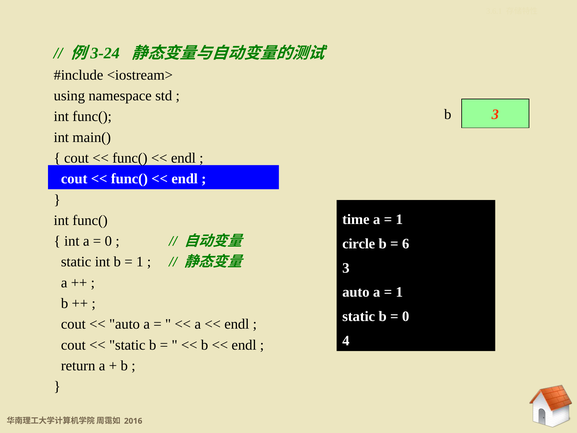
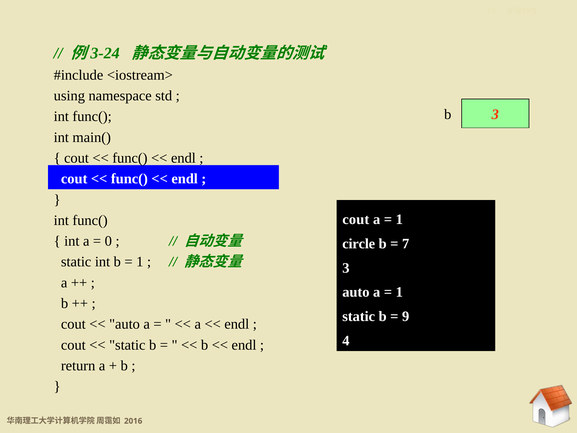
time: time -> cout (356, 219)
6: 6 -> 7 (406, 244)
0: 0 -> 9 (406, 316)
